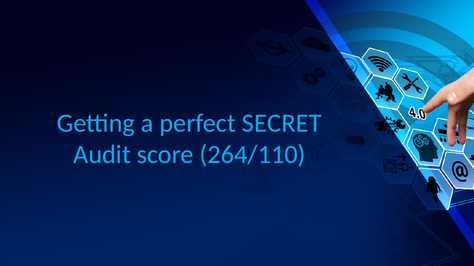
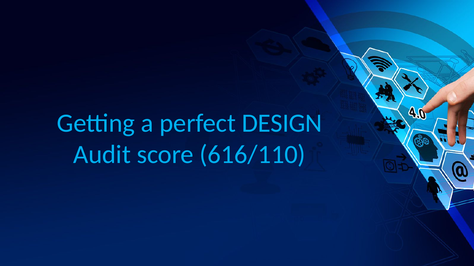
SECRET: SECRET -> DESIGN (282, 123)
264/110: 264/110 -> 616/110 (253, 155)
